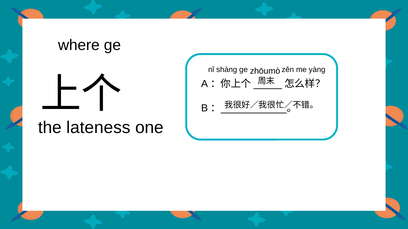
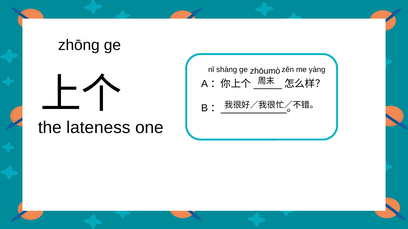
where: where -> zhōng (79, 45)
